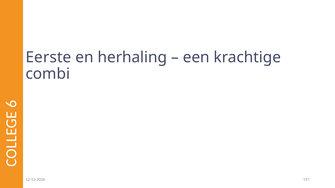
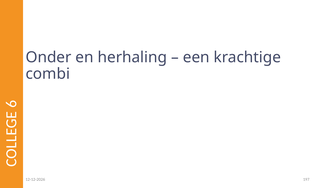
Eerste: Eerste -> Onder (49, 57)
